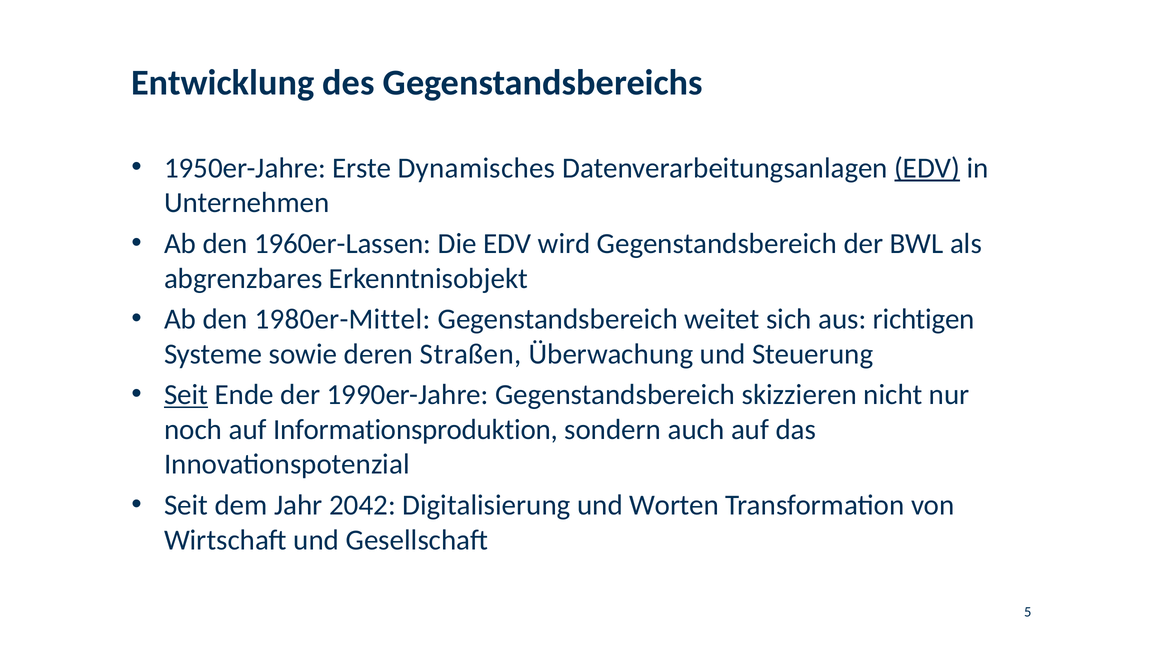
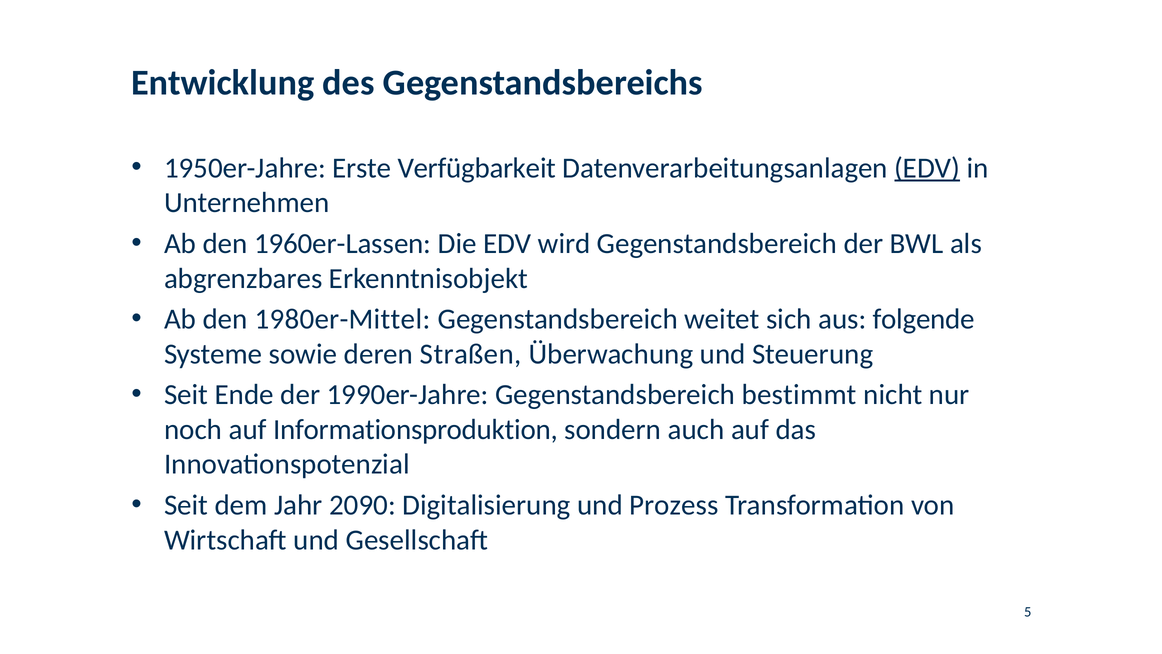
Dynamisches: Dynamisches -> Verfügbarkeit (477, 168)
richtigen: richtigen -> folgende (924, 319)
Seit underline: present -> none (186, 394)
skizzieren: skizzieren -> bestimmt (799, 394)
2042: 2042 -> 2090 (362, 505)
Worten: Worten -> Prozess (674, 505)
